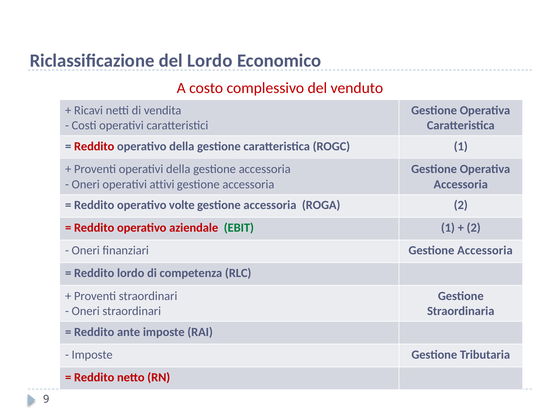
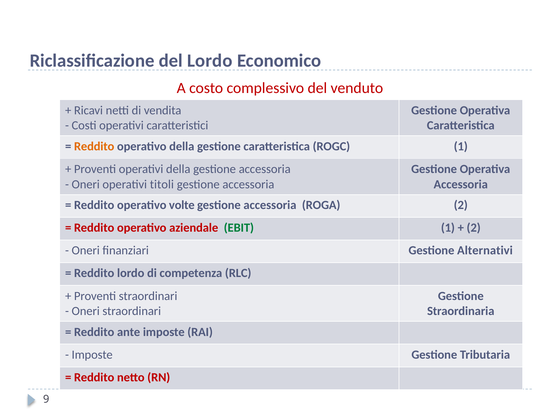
Reddito colour: red -> orange (94, 146)
attivi: attivi -> titoli (162, 184)
finanziari Gestione Accessoria: Accessoria -> Alternativi (485, 251)
